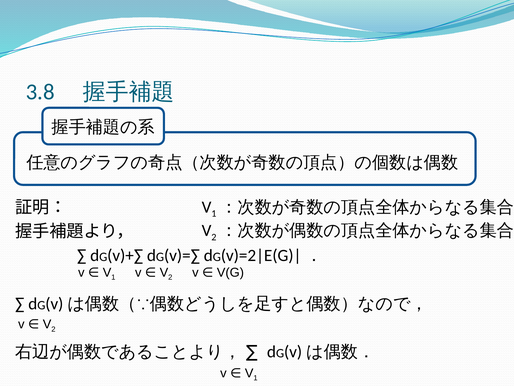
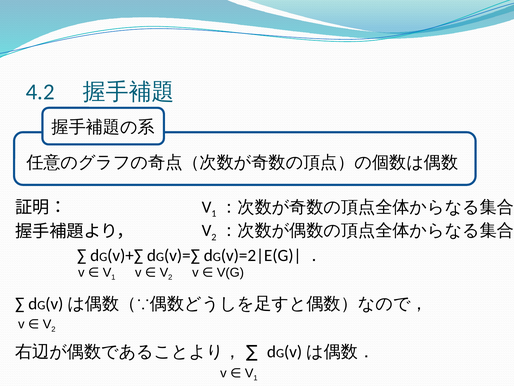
3.8: 3.8 -> 4.2 (40, 92)
